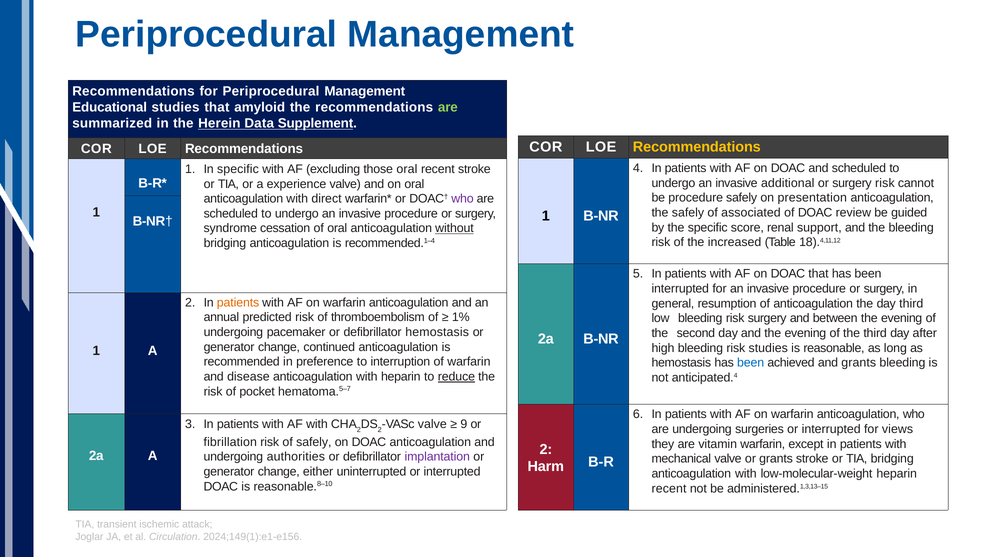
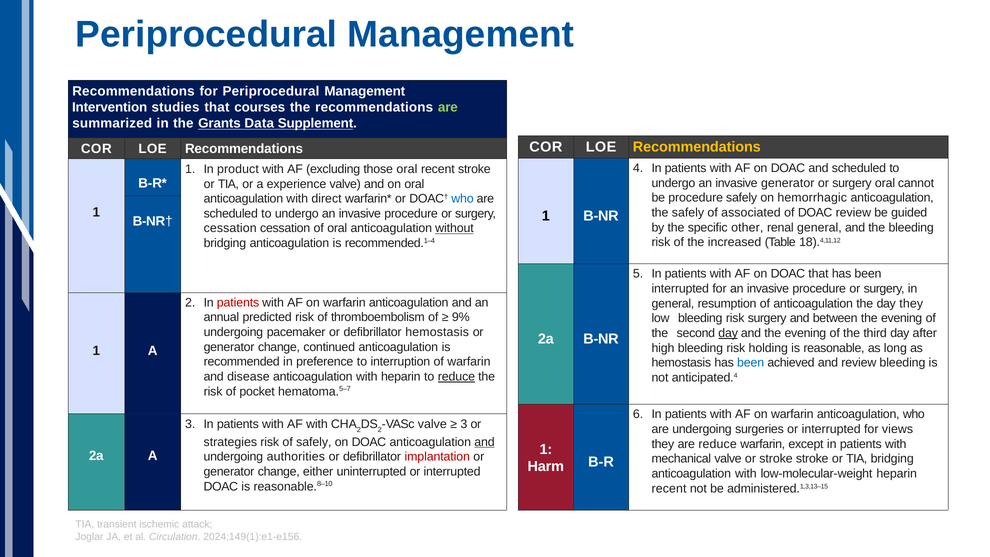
Educational: Educational -> Intervention (110, 107)
amyloid: amyloid -> courses (260, 107)
Herein: Herein -> Grants (219, 123)
In specific: specific -> product (238, 169)
invasive additional: additional -> generator (788, 183)
surgery risk: risk -> oral (885, 183)
presentation: presentation -> hemorrhagic (812, 198)
who colour: purple -> blue (462, 199)
score: score -> other (747, 227)
renal support: support -> general (819, 227)
syndrome: syndrome -> cessation (230, 228)
patients colour: orange -> red (238, 302)
day third: third -> they (911, 303)
1%: 1% -> 9% (461, 317)
day underline: none -> present (728, 333)
risk studies: studies -> holding (768, 348)
and grants: grants -> review (859, 363)
9: 9 -> 3 (464, 424)
fibrillation: fibrillation -> strategies (230, 442)
and underline: none -> present (484, 442)
are vitamin: vitamin -> reduce (718, 444)
2: 2 -> 1 (546, 449)
implantation colour: purple -> red (437, 457)
or grants: grants -> stroke (776, 459)
